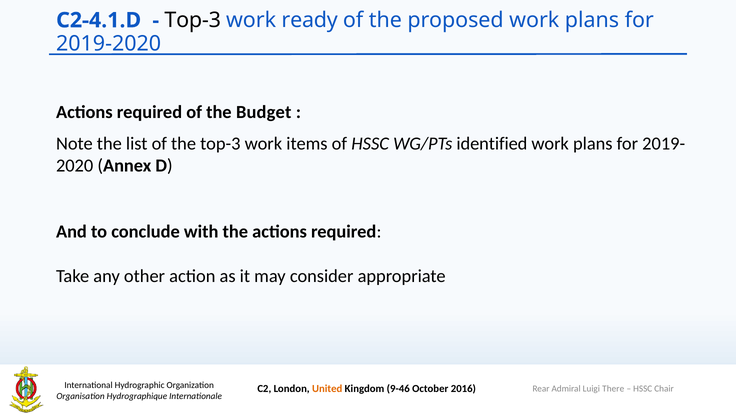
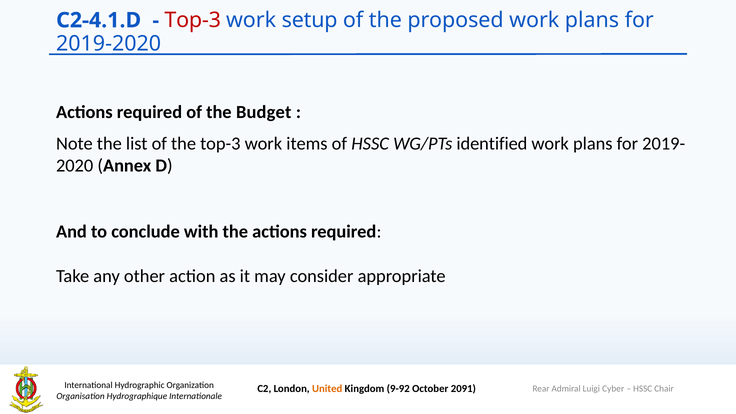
Top-3 colour: black -> red (193, 20)
ready: ready -> setup (310, 20)
9-46: 9-46 -> 9-92 (398, 389)
2016: 2016 -> 2091 (463, 389)
There: There -> Cyber (613, 389)
